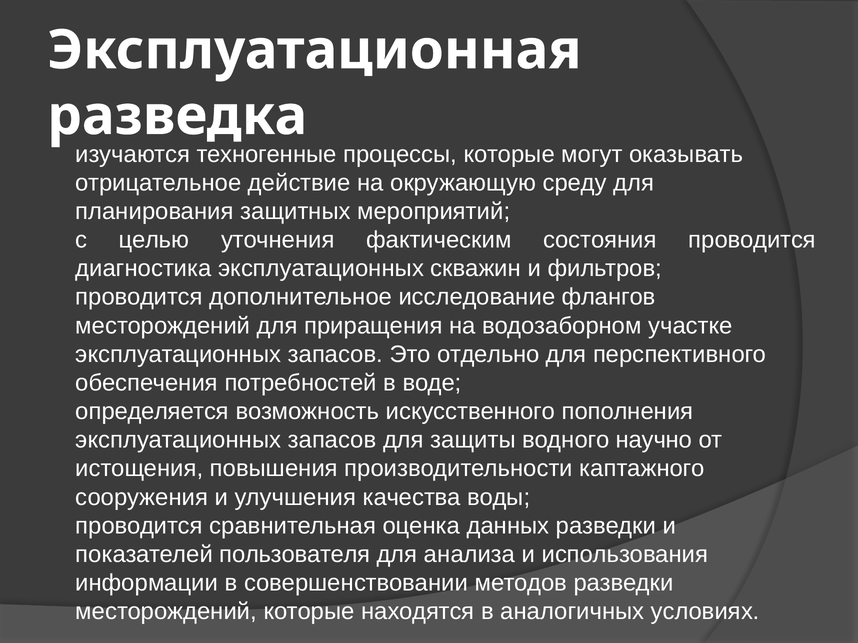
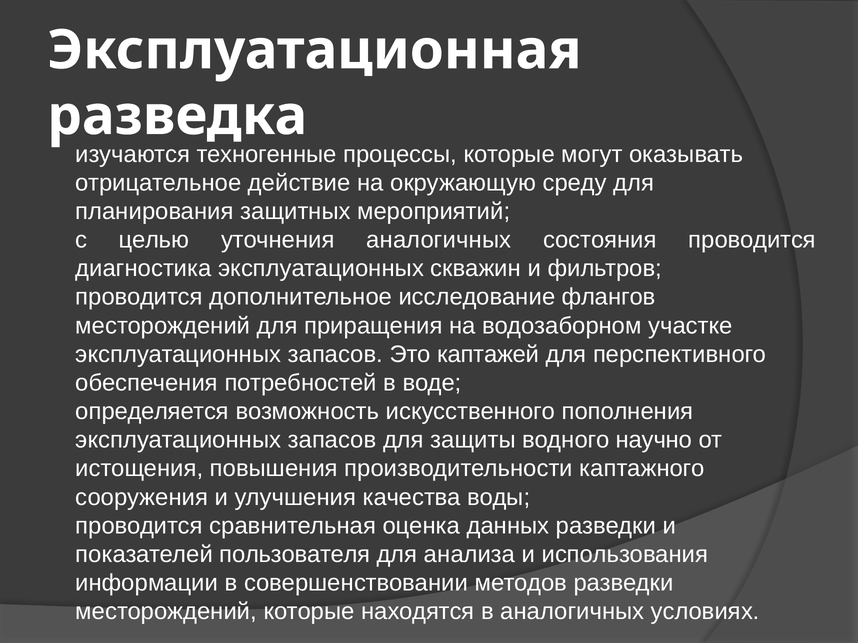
уточнения фактическим: фактическим -> аналогичных (439, 240)
отдельно: отдельно -> каптажей (488, 355)
